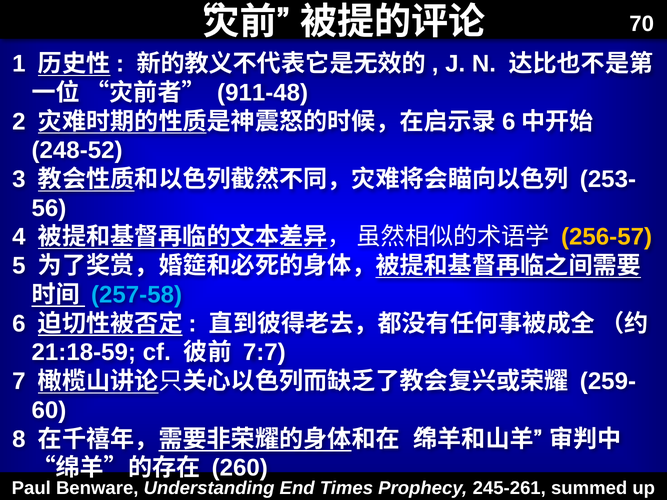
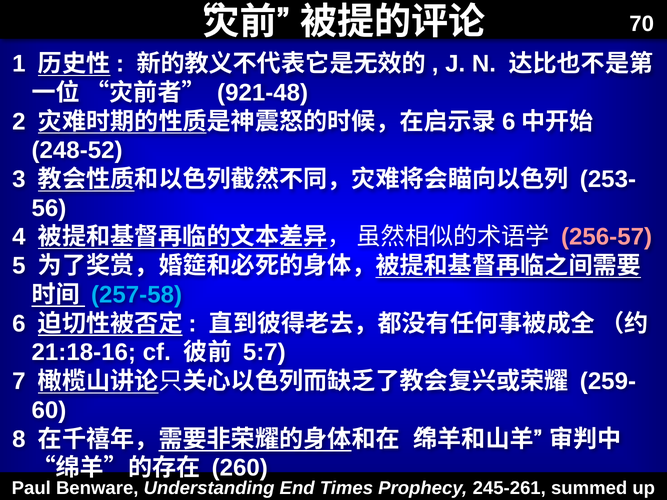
911-48: 911-48 -> 921-48 (263, 93)
256-57 colour: yellow -> pink (607, 237)
21:18-59: 21:18-59 -> 21:18-16 (84, 353)
7:7: 7:7 -> 5:7 (264, 353)
